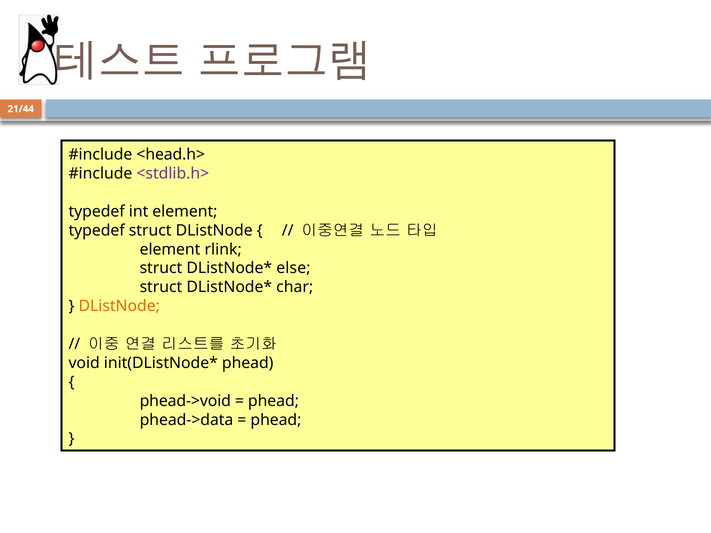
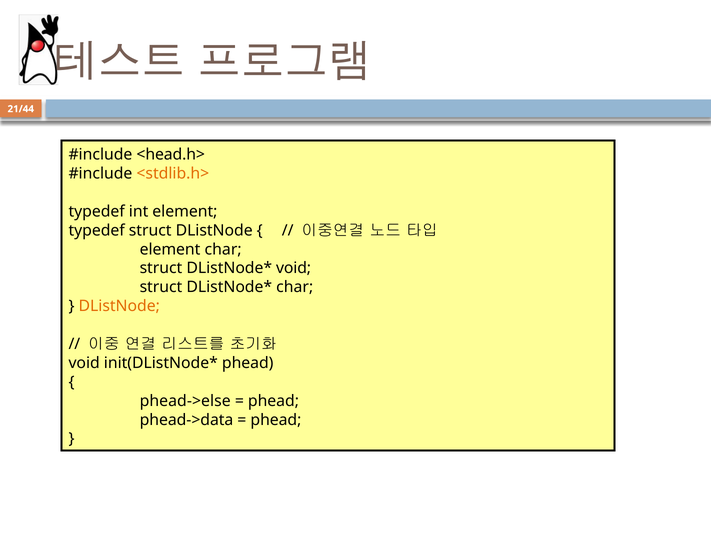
<stdlib.h> colour: purple -> orange (173, 174)
element rlink: rlink -> char (223, 249)
else: else -> void (294, 268)
phead->void: phead->void -> phead->else (185, 401)
